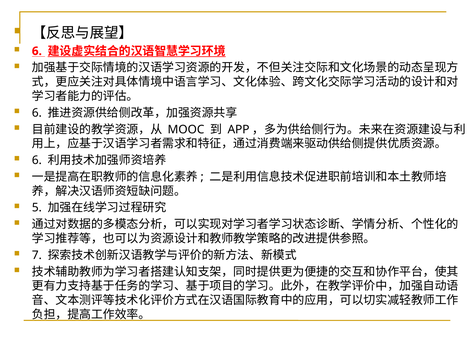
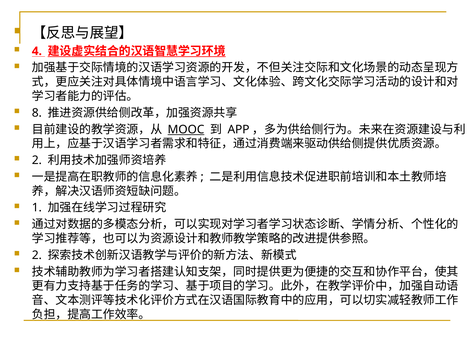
6: 6 -> 4 (37, 51)
6: 6 -> 8 (37, 113)
MOOC underline: none -> present (186, 129)
6: 6 -> 2 (37, 160)
5: 5 -> 1 (37, 207)
7: 7 -> 2 (37, 255)
